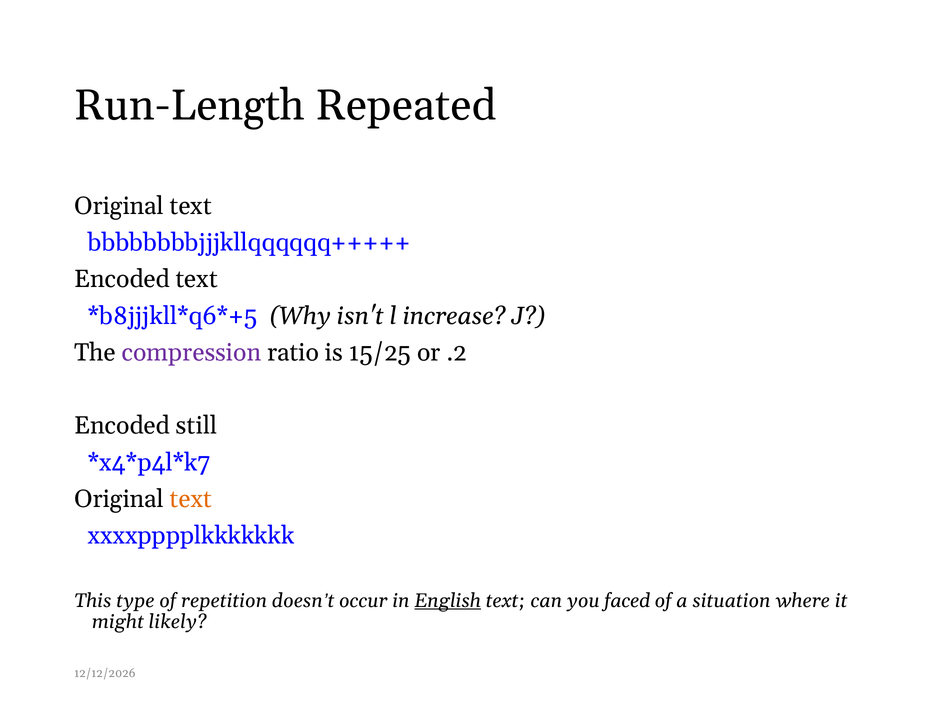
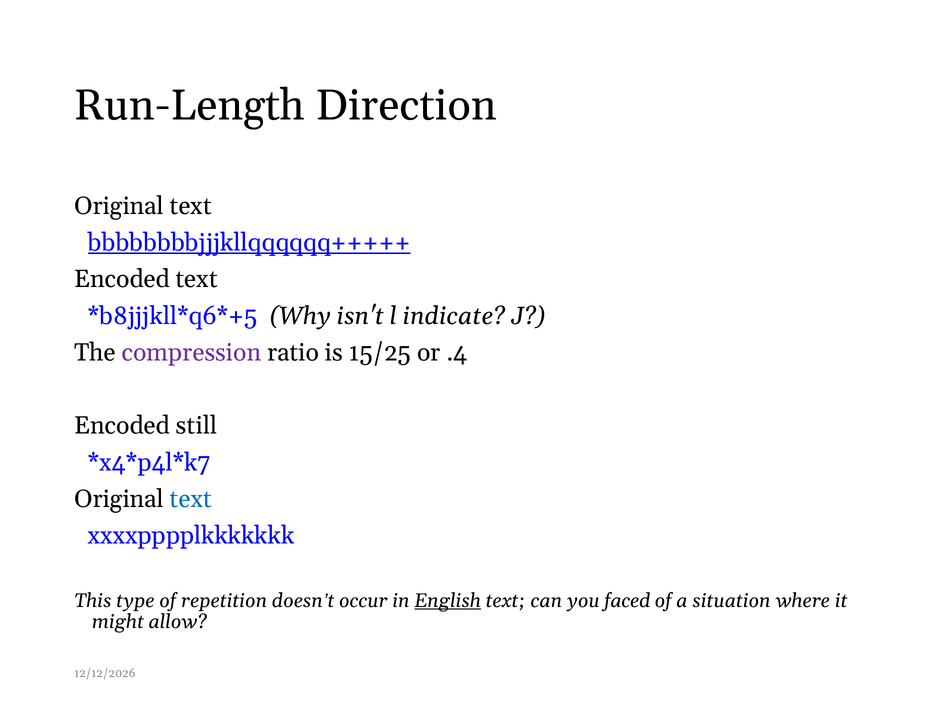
Repeated: Repeated -> Direction (406, 106)
bbbbbbbbjjjkllqqqqqq+++++ underline: none -> present (249, 243)
increase: increase -> indicate (454, 316)
.2: .2 -> .4 (457, 353)
text colour: orange -> blue (191, 499)
likely: likely -> allow (178, 622)
